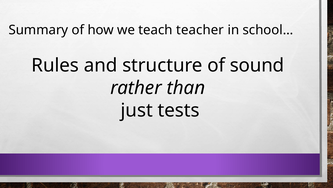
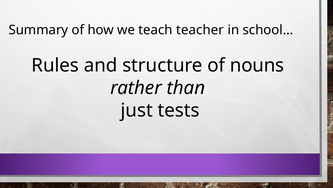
sound: sound -> nouns (257, 65)
